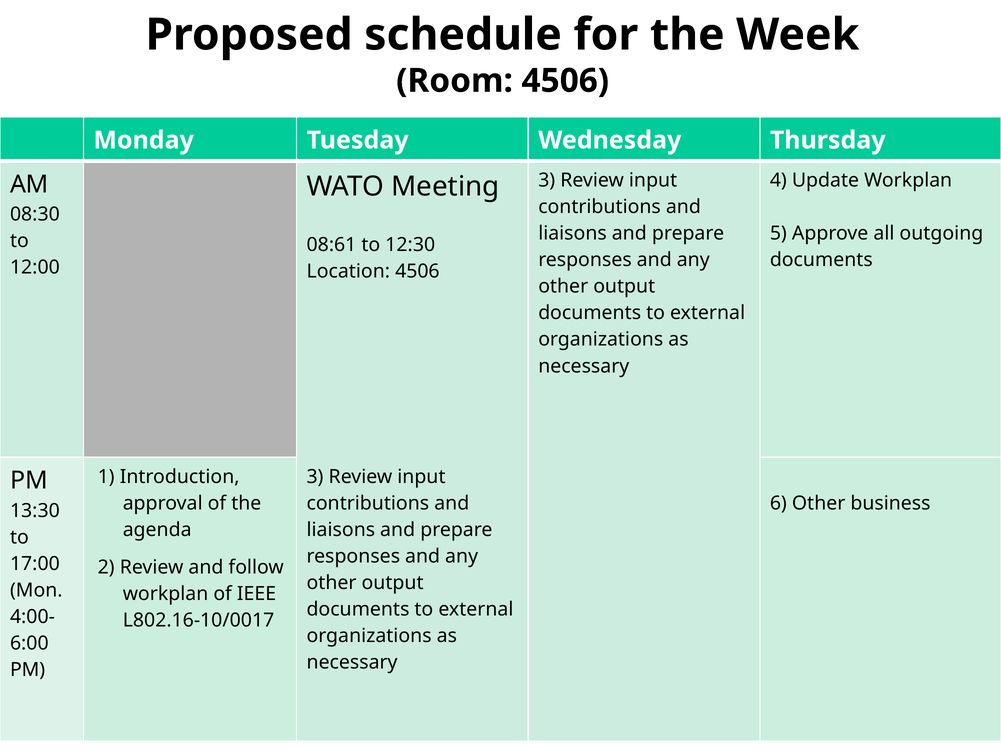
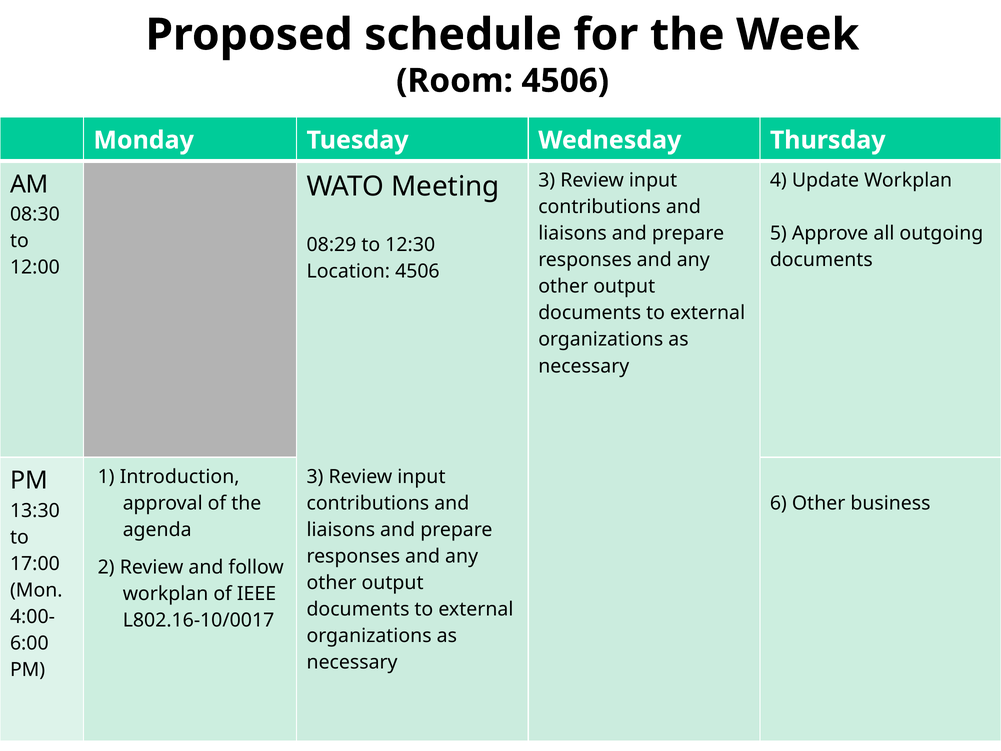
08:61: 08:61 -> 08:29 (331, 245)
